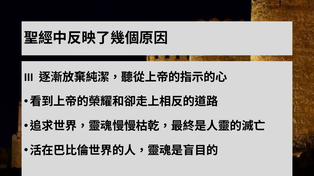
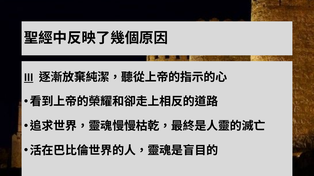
III underline: none -> present (29, 78)
